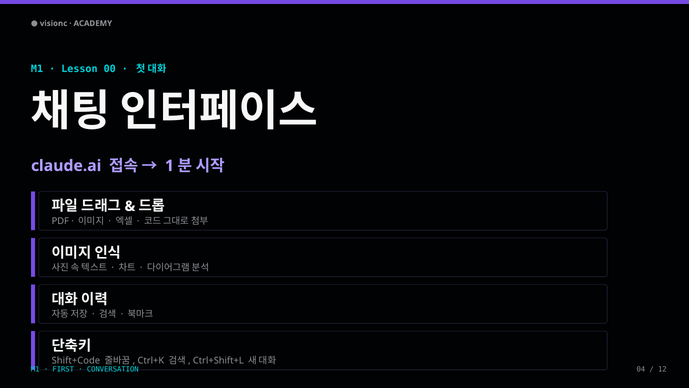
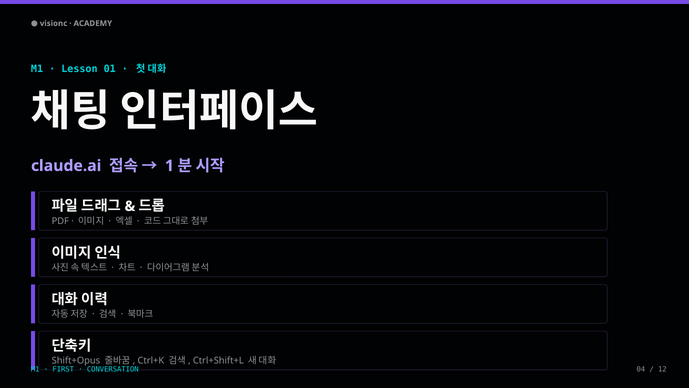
00: 00 -> 01 (110, 69)
Shift+Code: Shift+Code -> Shift+Opus (76, 360)
